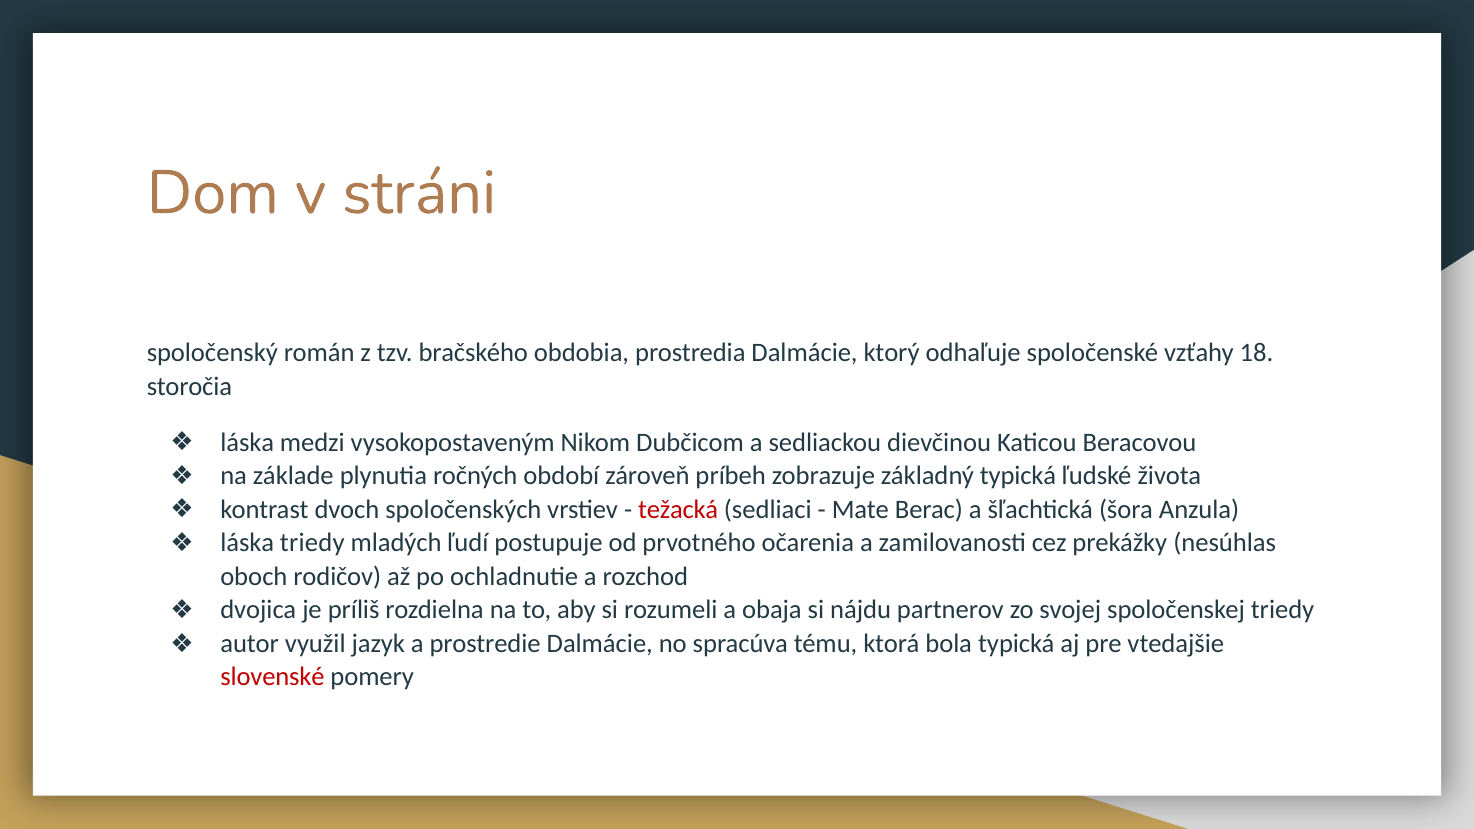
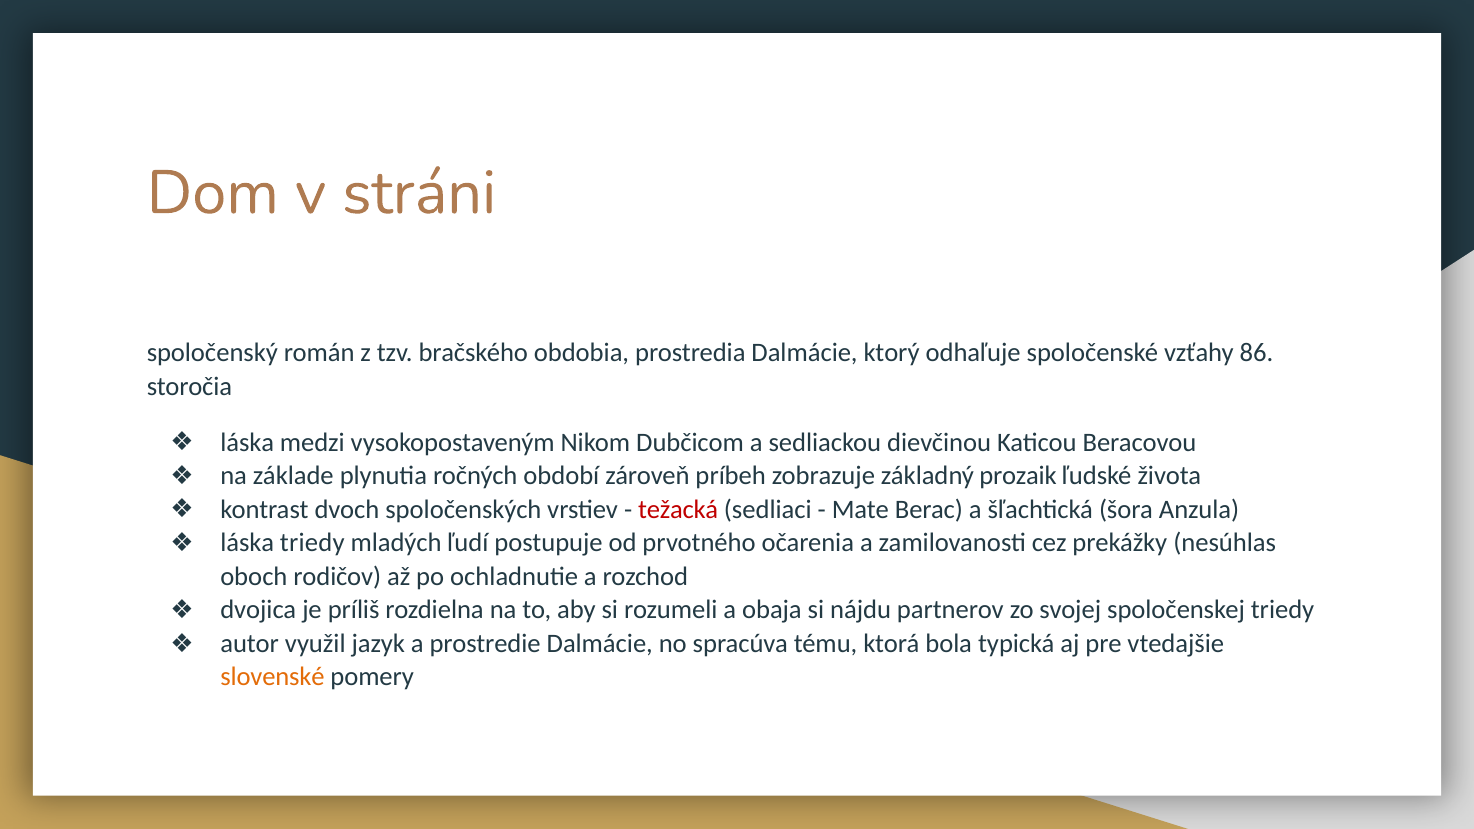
18: 18 -> 86 (1256, 353)
základný typická: typická -> prozaik (1018, 476)
slovenské colour: red -> orange (273, 677)
